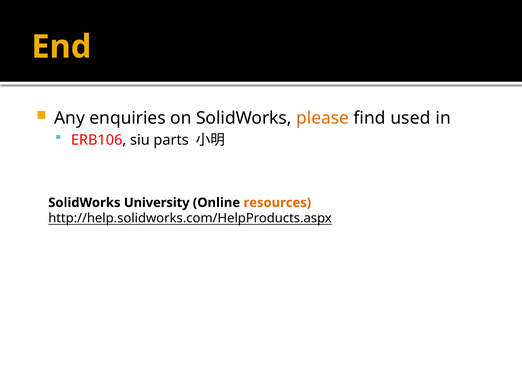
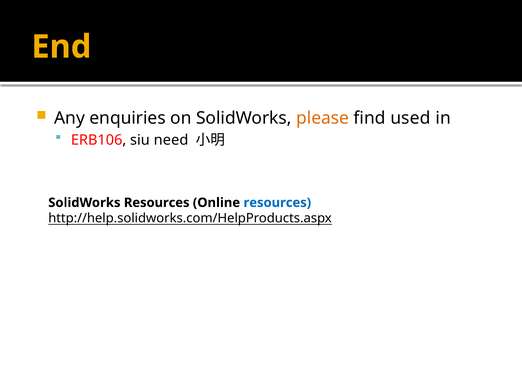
parts: parts -> need (171, 140)
SolidWorks University: University -> Resources (157, 203)
resources colour: orange -> blue (277, 203)
